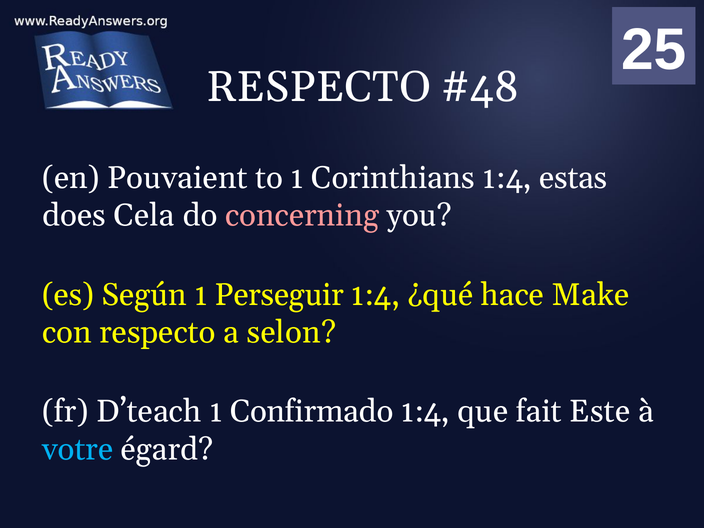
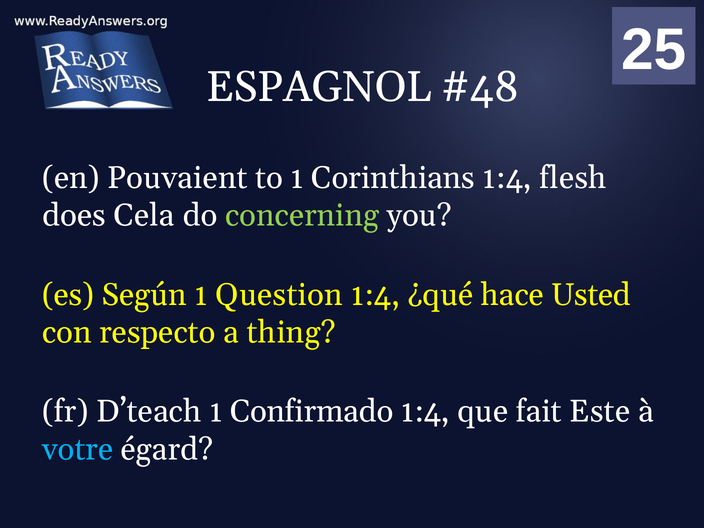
RESPECTO: RESPECTO -> ESPAGNOL (319, 87)
estas: estas -> flesh (573, 178)
concerning colour: pink -> light green (302, 216)
Perseguir: Perseguir -> Question (279, 295)
Make: Make -> Usted (591, 295)
selon: selon -> thing (291, 332)
